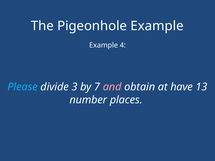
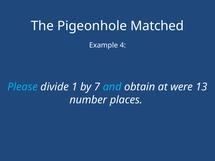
Pigeonhole Example: Example -> Matched (157, 26)
3: 3 -> 1 (75, 87)
and colour: pink -> light blue (112, 87)
have: have -> were (182, 87)
